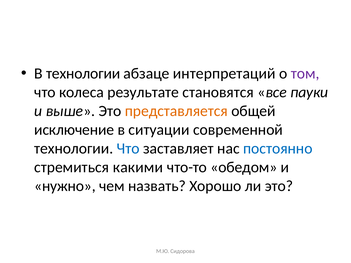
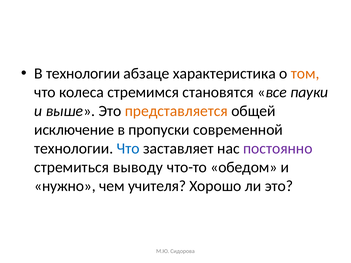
интерпретаций: интерпретаций -> характеристика (224, 74)
том colour: purple -> orange (305, 74)
результате: результате -> стремимся (143, 92)
ситуации: ситуации -> пропуски (159, 130)
постоянно colour: blue -> purple (278, 149)
какими: какими -> выводу (138, 167)
назвать: назвать -> учителя (157, 186)
